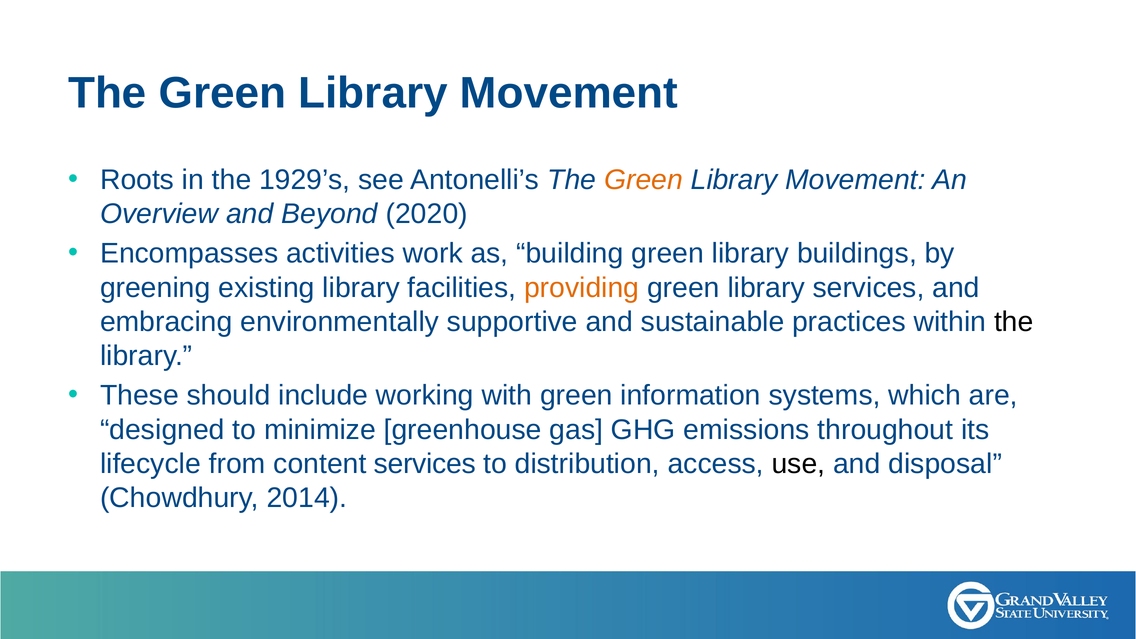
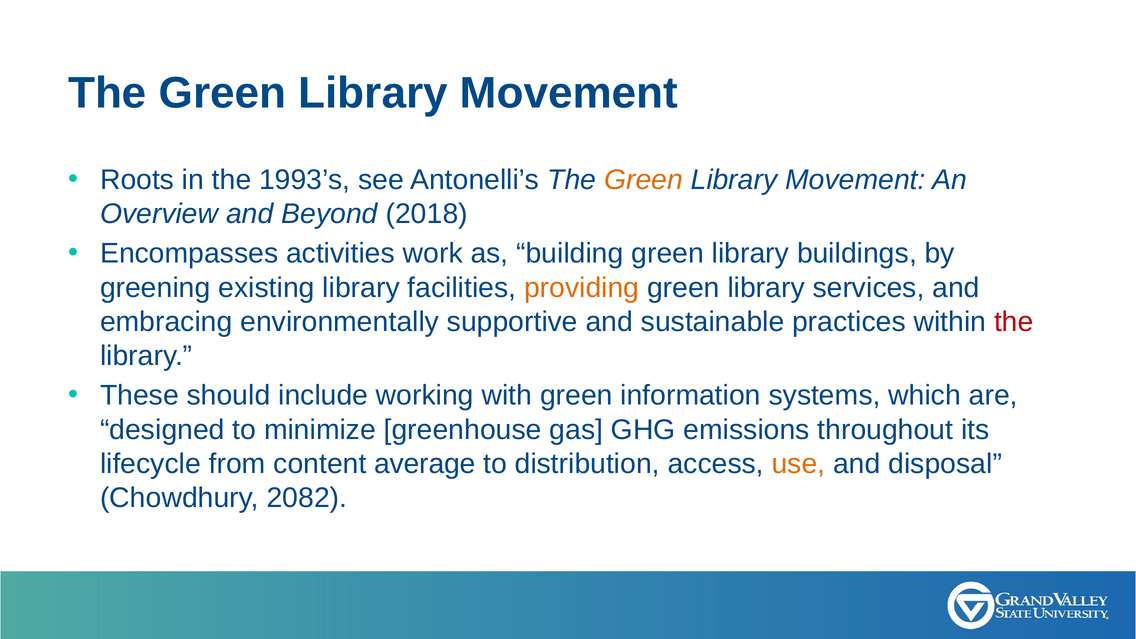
1929’s: 1929’s -> 1993’s (305, 180)
2020: 2020 -> 2018 (427, 214)
the colour: black -> red (1014, 322)
content services: services -> average (425, 464)
use colour: black -> orange (798, 464)
2014: 2014 -> 2082 (307, 498)
